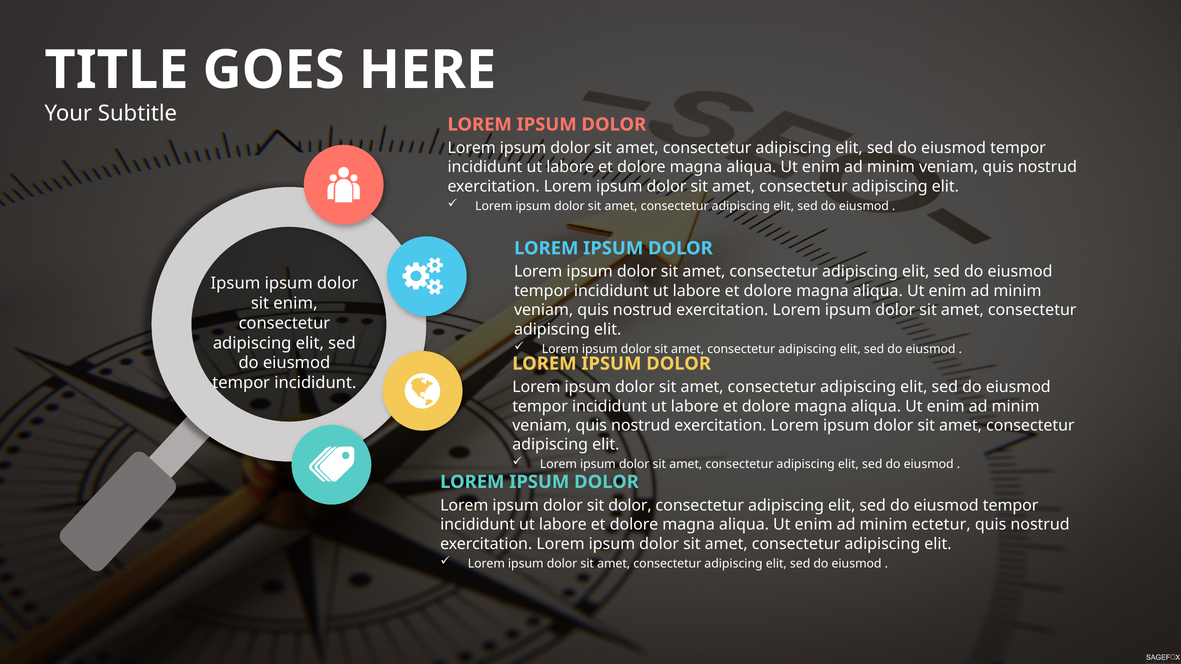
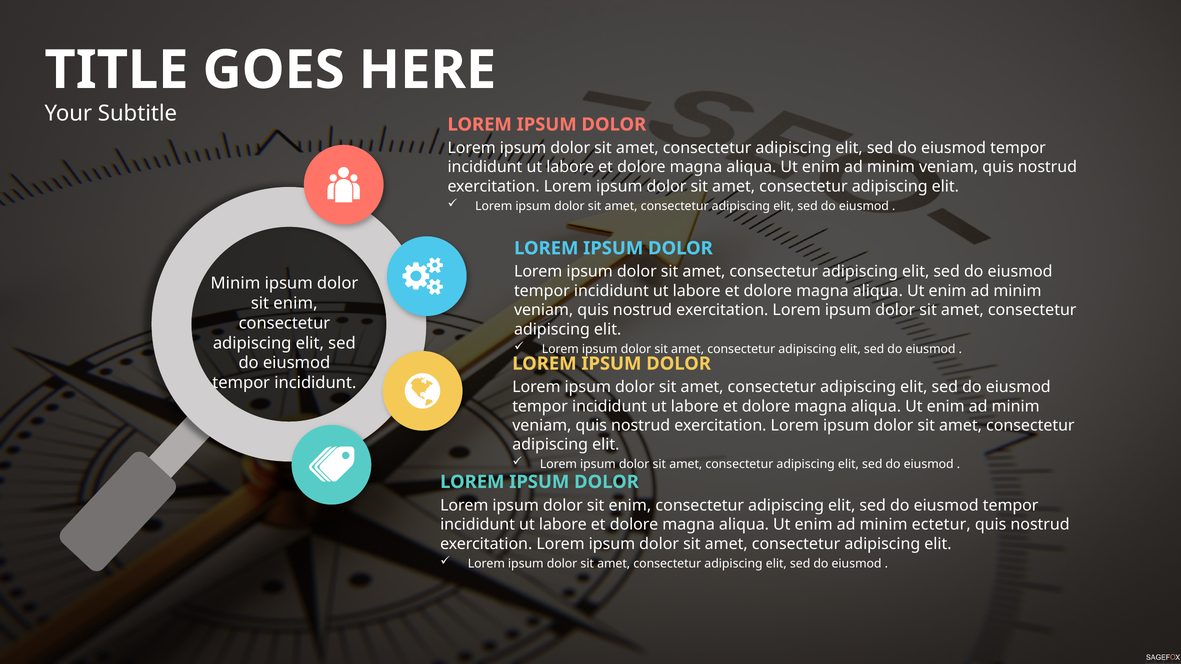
Ipsum: Ipsum -> Minim (235, 284)
dolor: dolor -> enim (630, 506)
